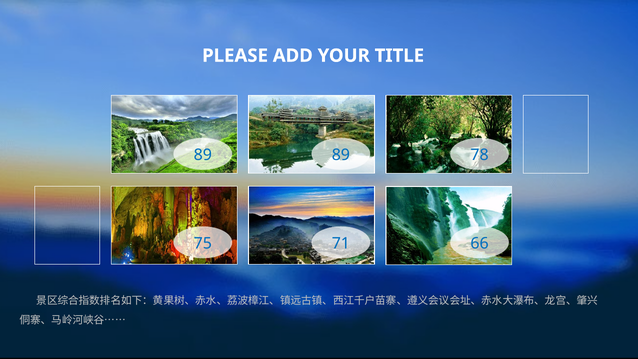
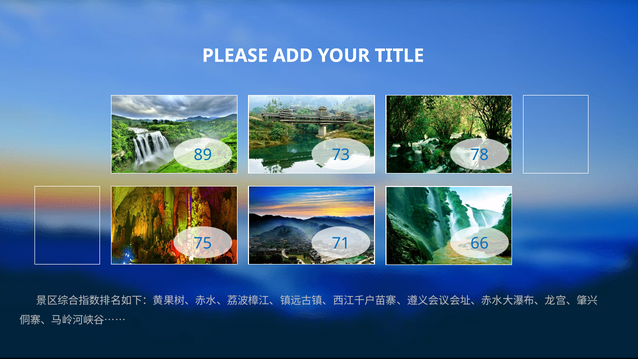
89 89: 89 -> 73 (341, 155)
